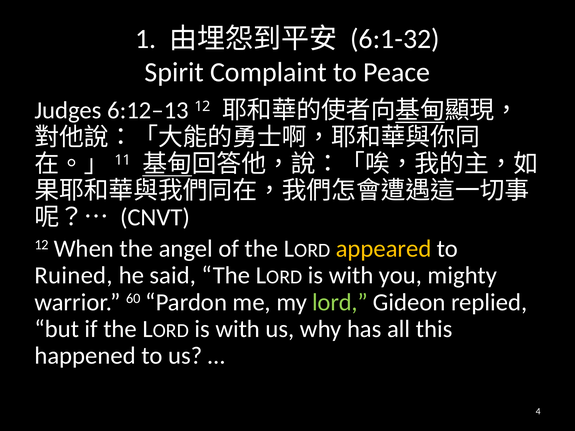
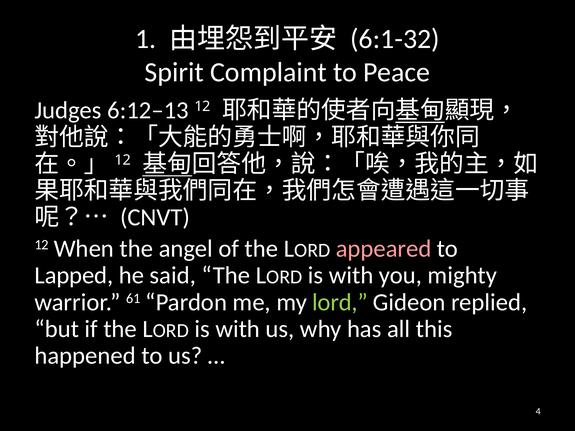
11: 11 -> 12 (123, 160)
appeared colour: yellow -> pink (384, 249)
Ruined: Ruined -> Lapped (74, 276)
60: 60 -> 61 (133, 298)
